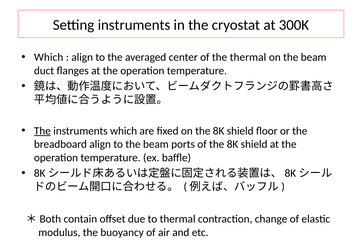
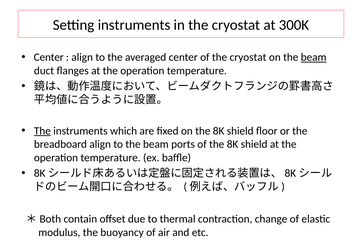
Which: Which -> Center (49, 57)
of the thermal: thermal -> cryostat (248, 57)
beam underline: none -> present (314, 57)
